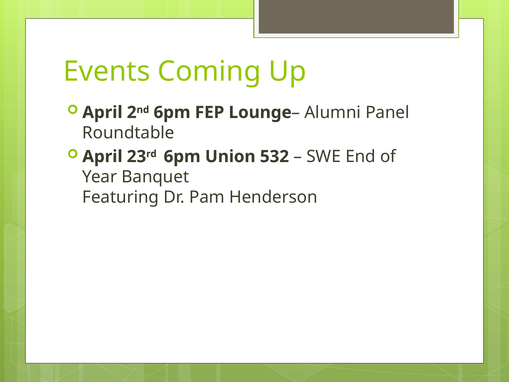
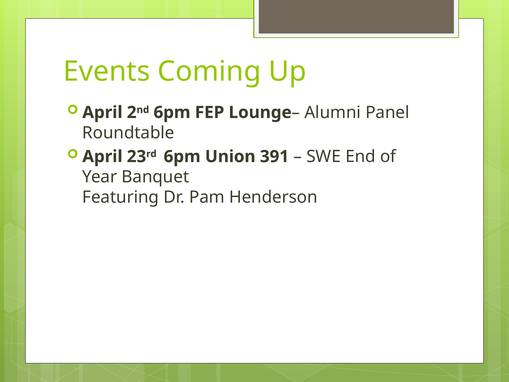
532: 532 -> 391 (274, 156)
